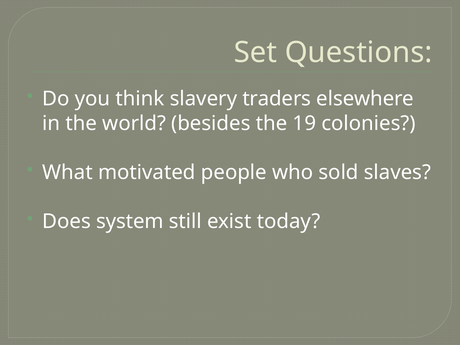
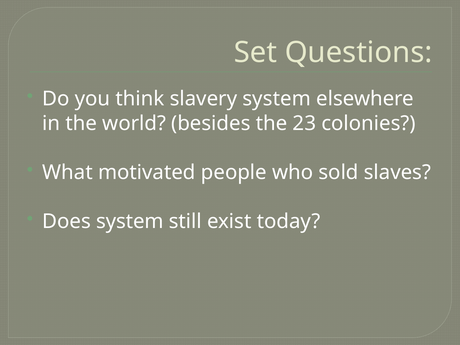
slavery traders: traders -> system (277, 99)
19: 19 -> 23 (304, 123)
